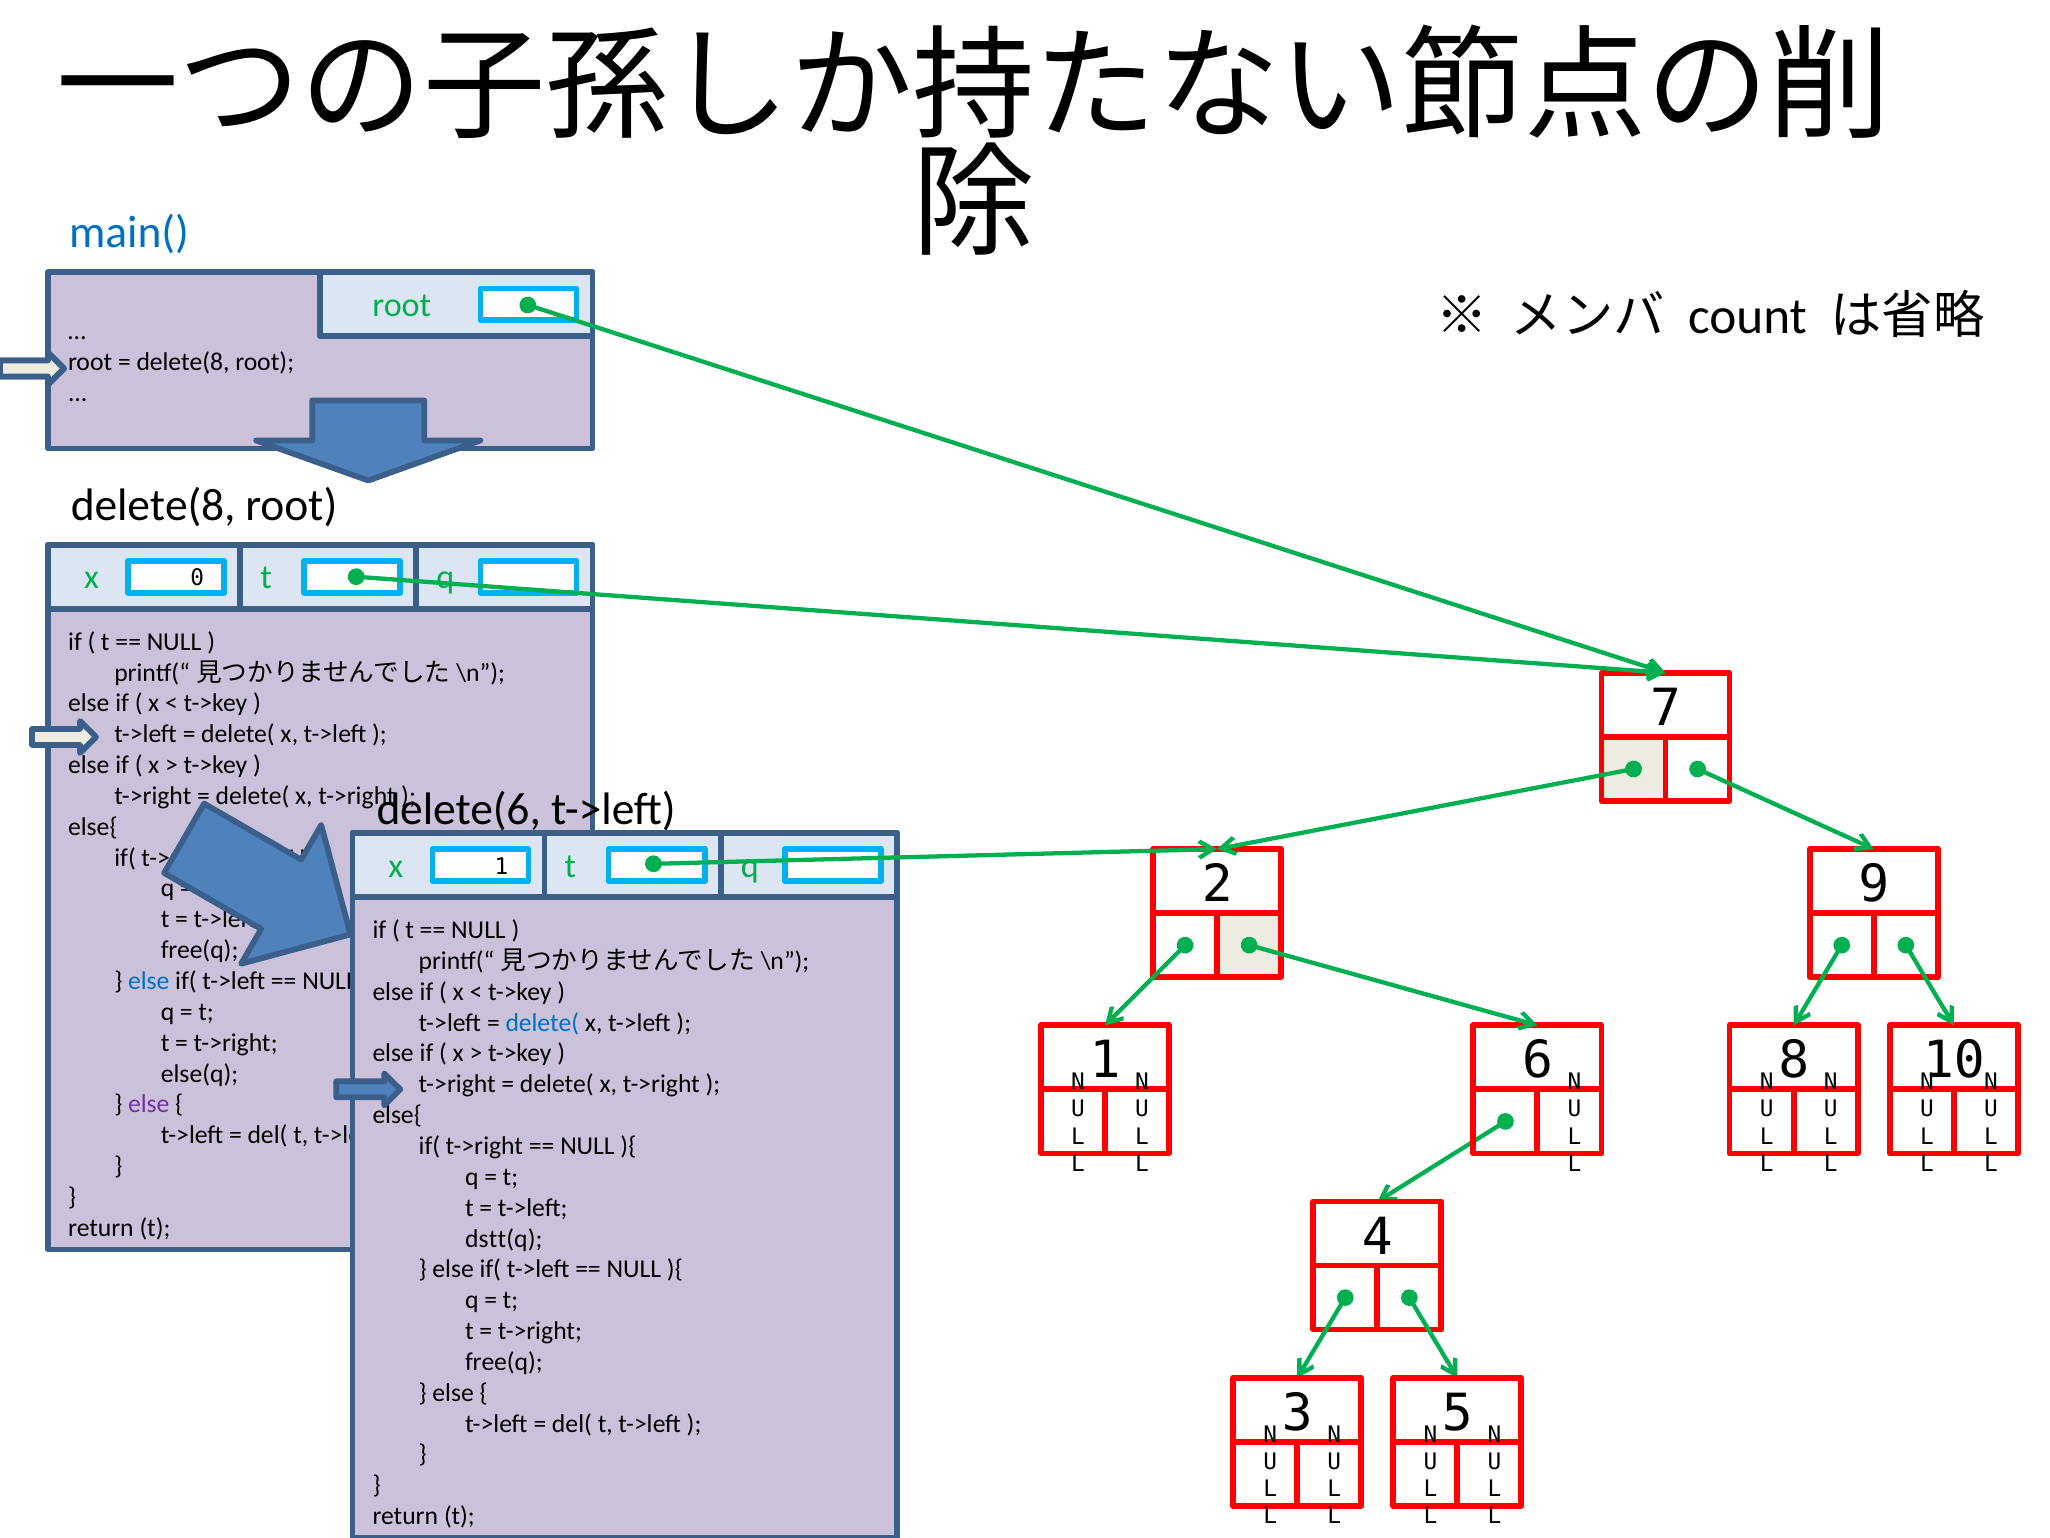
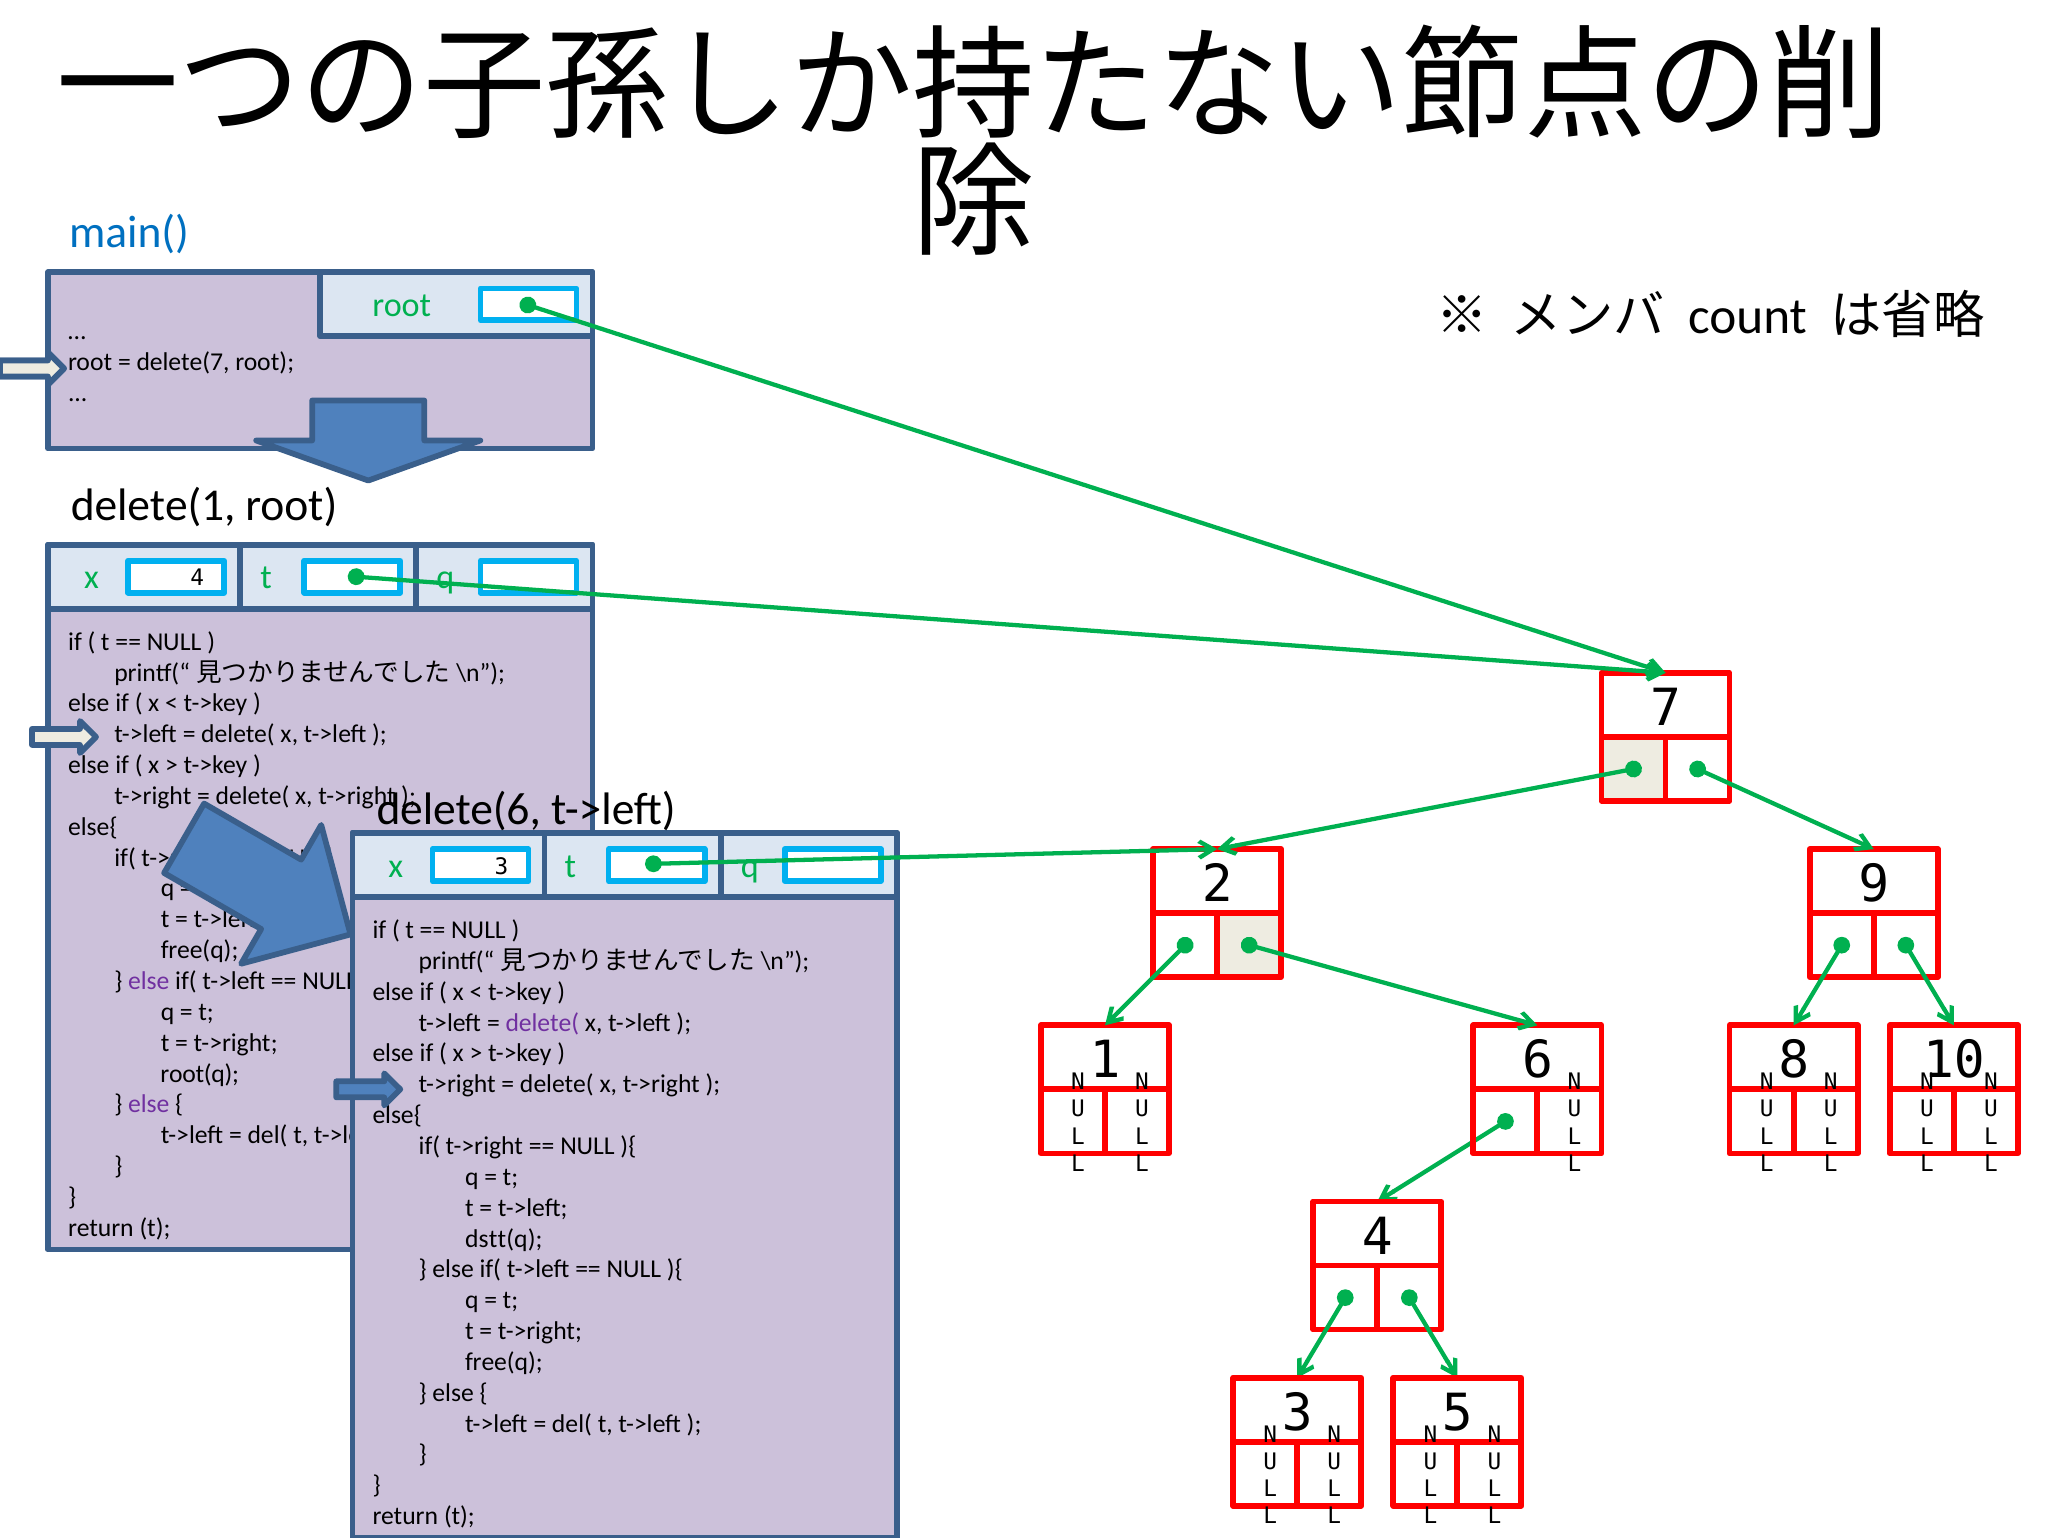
delete(8: delete(8 -> delete(7 (183, 362)
delete(8: delete(8 -> delete(1 (153, 505)
x 0: 0 -> 4 (197, 578)
x 1: 1 -> 3 (502, 866)
else colour: blue -> purple (149, 981)
delete( colour: blue -> purple (542, 1022)
else(q: else(q -> root(q (200, 1073)
